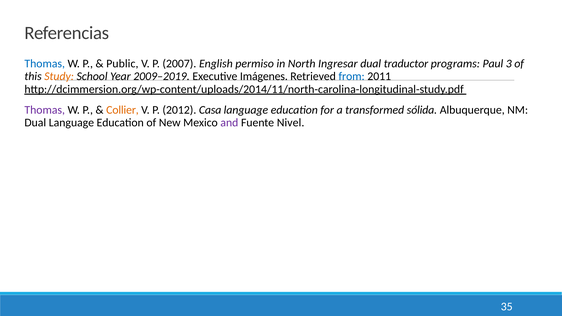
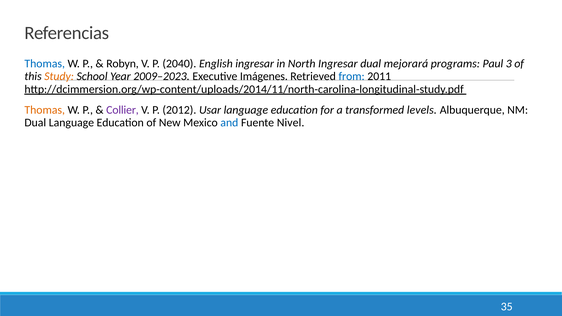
Public: Public -> Robyn (122, 64)
2007: 2007 -> 2040 (179, 64)
English permiso: permiso -> ingresar (255, 64)
traductor: traductor -> mejorará (406, 64)
2009–2019: 2009–2019 -> 2009–2023 (162, 76)
Thomas colour: purple -> orange (45, 110)
Collier colour: orange -> purple (122, 110)
Casa: Casa -> Usar (210, 110)
sólida: sólida -> levels (422, 110)
and colour: purple -> blue (229, 123)
